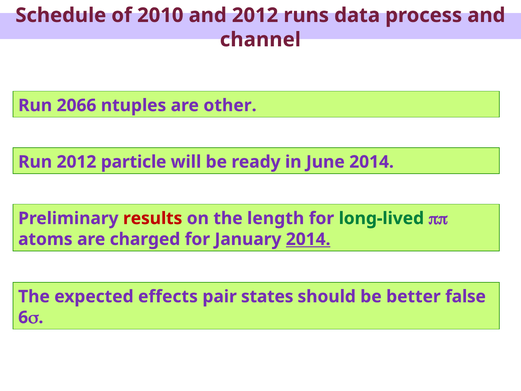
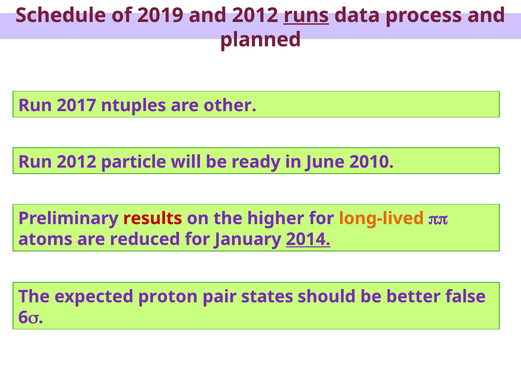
2010: 2010 -> 2019 (160, 15)
runs underline: none -> present (306, 15)
channel: channel -> planned (261, 40)
2066: 2066 -> 2017 (77, 105)
June 2014: 2014 -> 2010 (372, 162)
length: length -> higher (276, 218)
long-lived colour: green -> orange (381, 218)
charged: charged -> reduced (145, 239)
effects: effects -> proton (168, 296)
